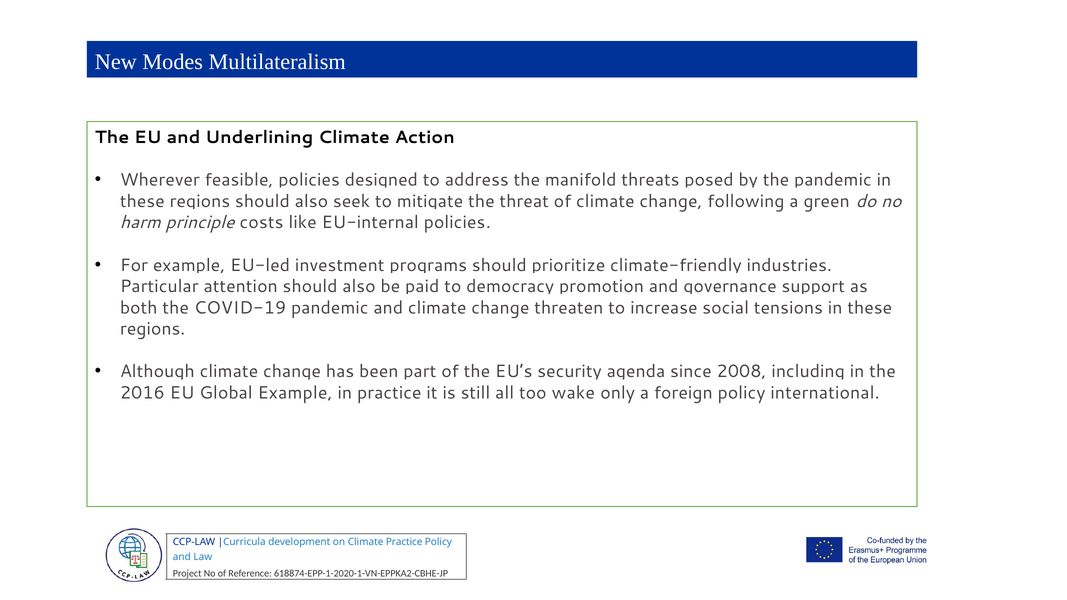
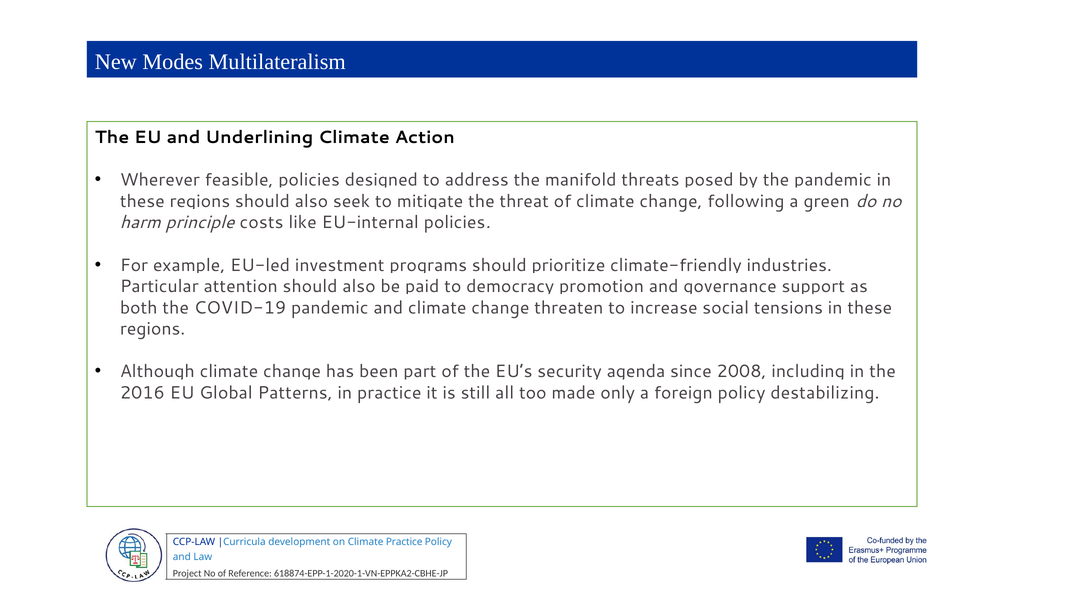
Global Example: Example -> Patterns (295, 393)
wake: wake -> made (573, 393)
international: international -> destabilizing (825, 393)
